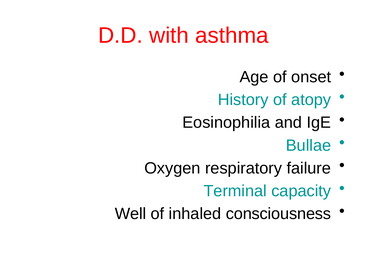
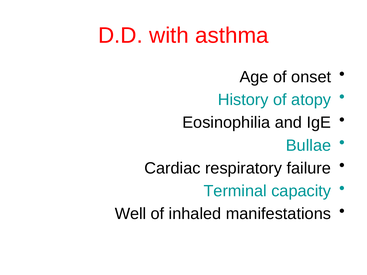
Oxygen: Oxygen -> Cardiac (172, 168)
consciousness: consciousness -> manifestations (278, 214)
